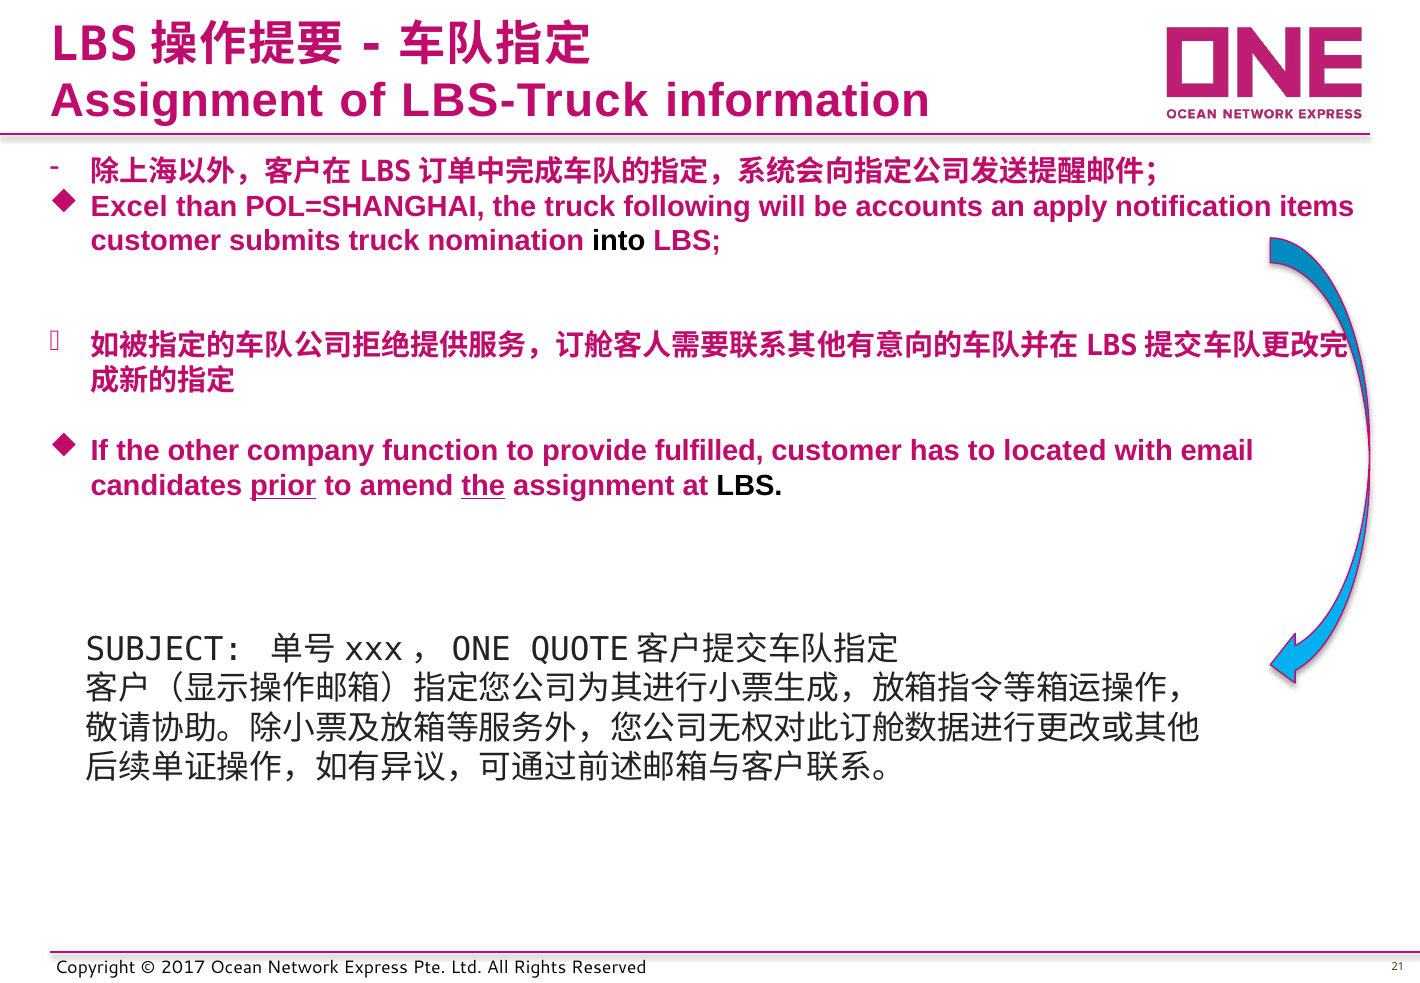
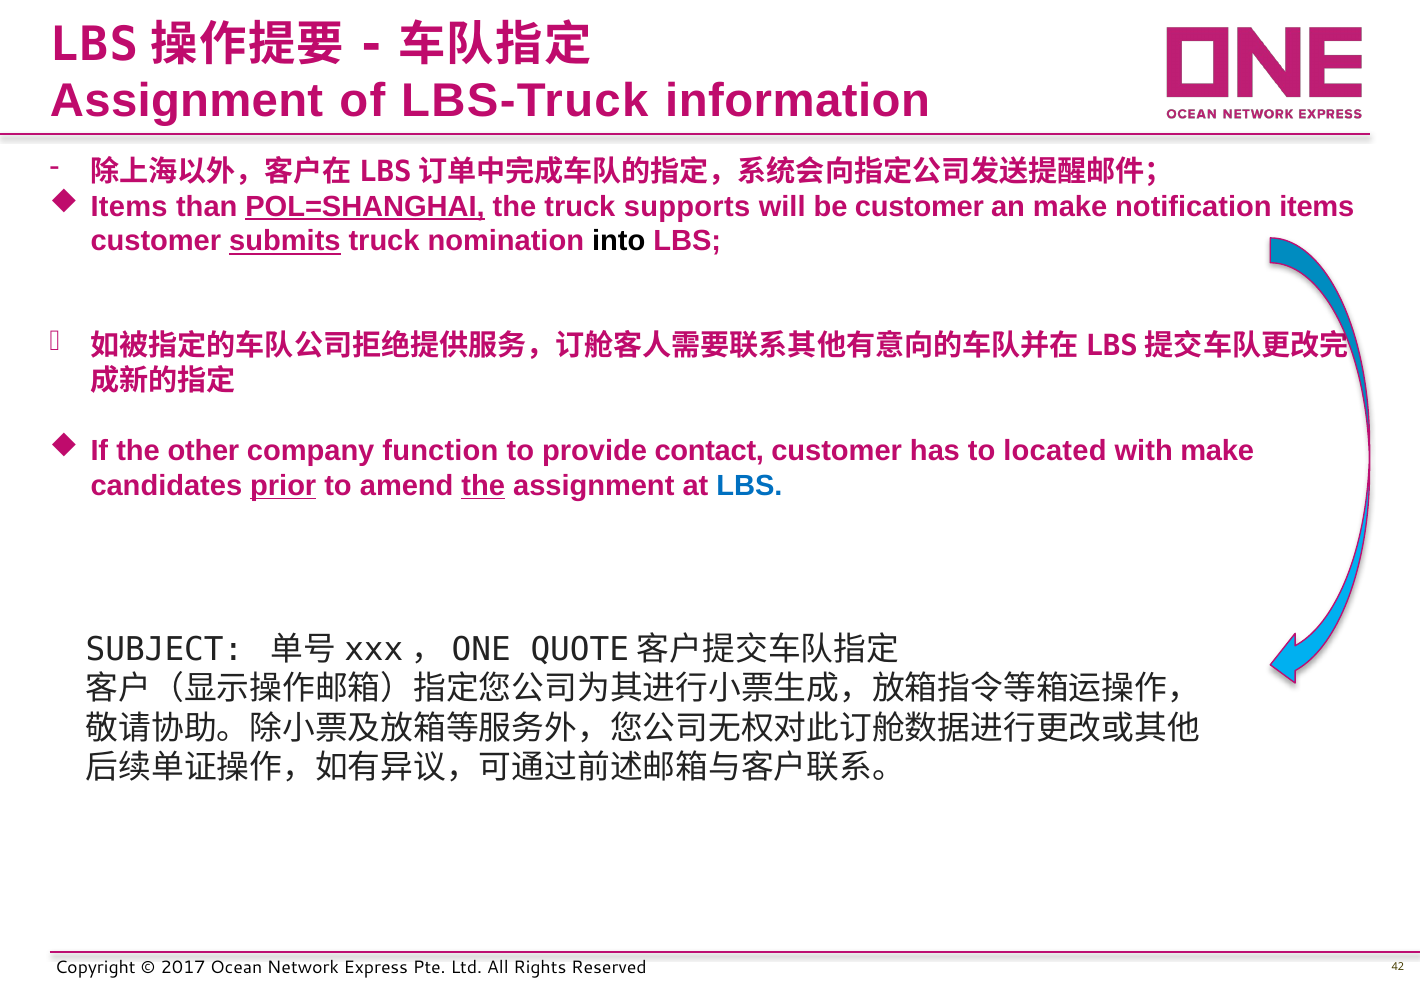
Excel: Excel -> Items (129, 206)
POL=SHANGHAI underline: none -> present (365, 206)
following: following -> supports (687, 206)
be accounts: accounts -> customer (919, 206)
an apply: apply -> make (1070, 206)
submits underline: none -> present (285, 241)
fulfilled: fulfilled -> contact (709, 451)
with email: email -> make (1217, 451)
LBS colour: black -> blue (749, 486)
21: 21 -> 42 (1398, 967)
